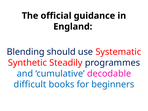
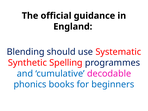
Steadily: Steadily -> Spelling (66, 63)
difficult: difficult -> phonics (30, 84)
